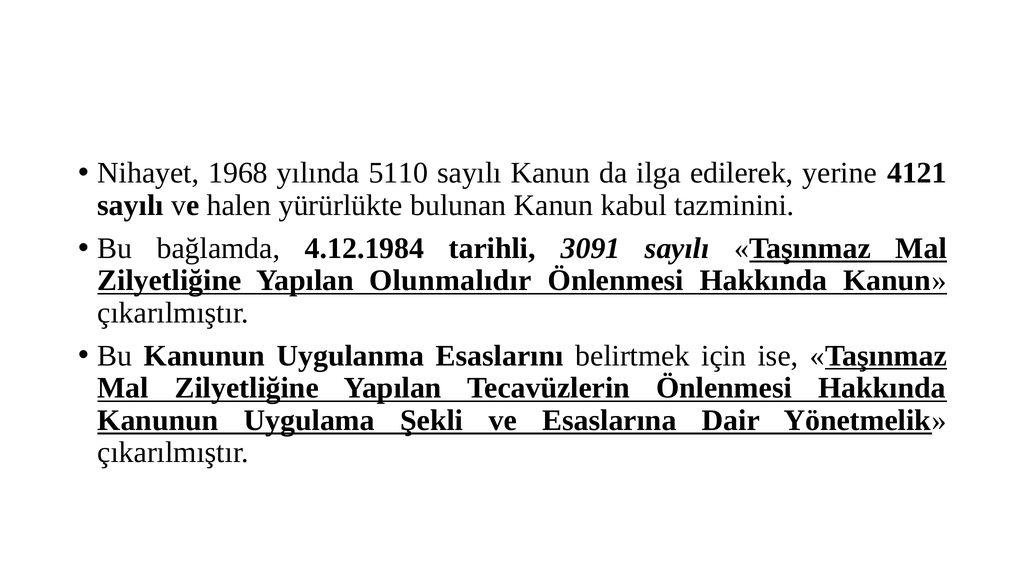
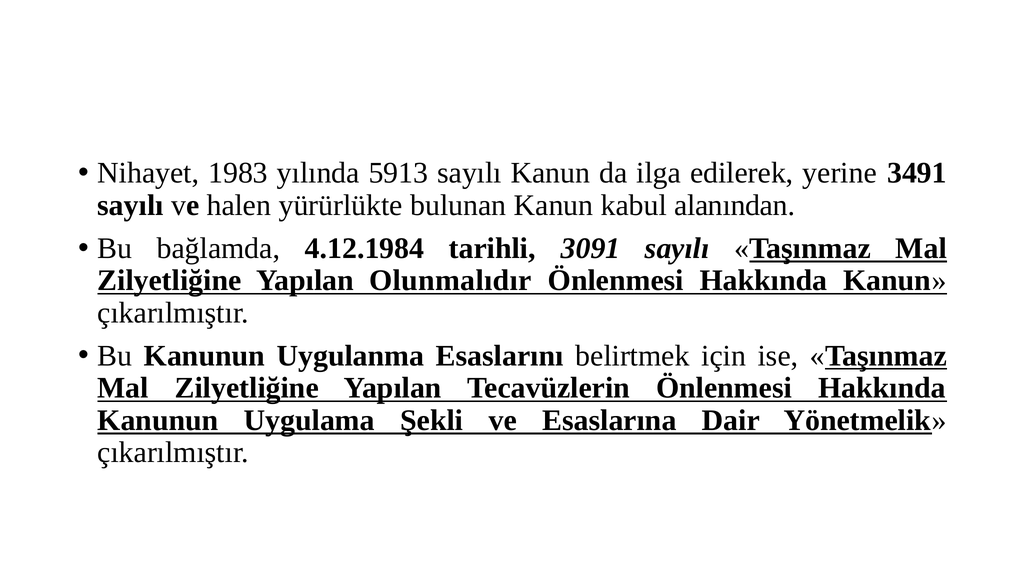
1968: 1968 -> 1983 (238, 173)
5110: 5110 -> 5913 (398, 173)
4121: 4121 -> 3491 (917, 173)
tazminini: tazminini -> alanından (735, 206)
